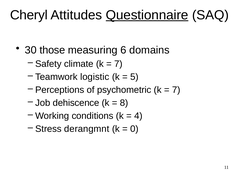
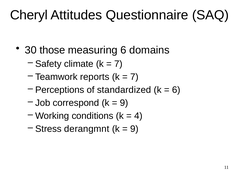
Questionnaire underline: present -> none (147, 15)
logistic: logistic -> reports (95, 77)
5: 5 -> 7 (134, 77)
psychometric: psychometric -> standardized (124, 90)
7: 7 -> 6 (176, 90)
dehiscence: dehiscence -> correspond (76, 103)
8: 8 -> 9 (124, 103)
0: 0 -> 9 (134, 129)
